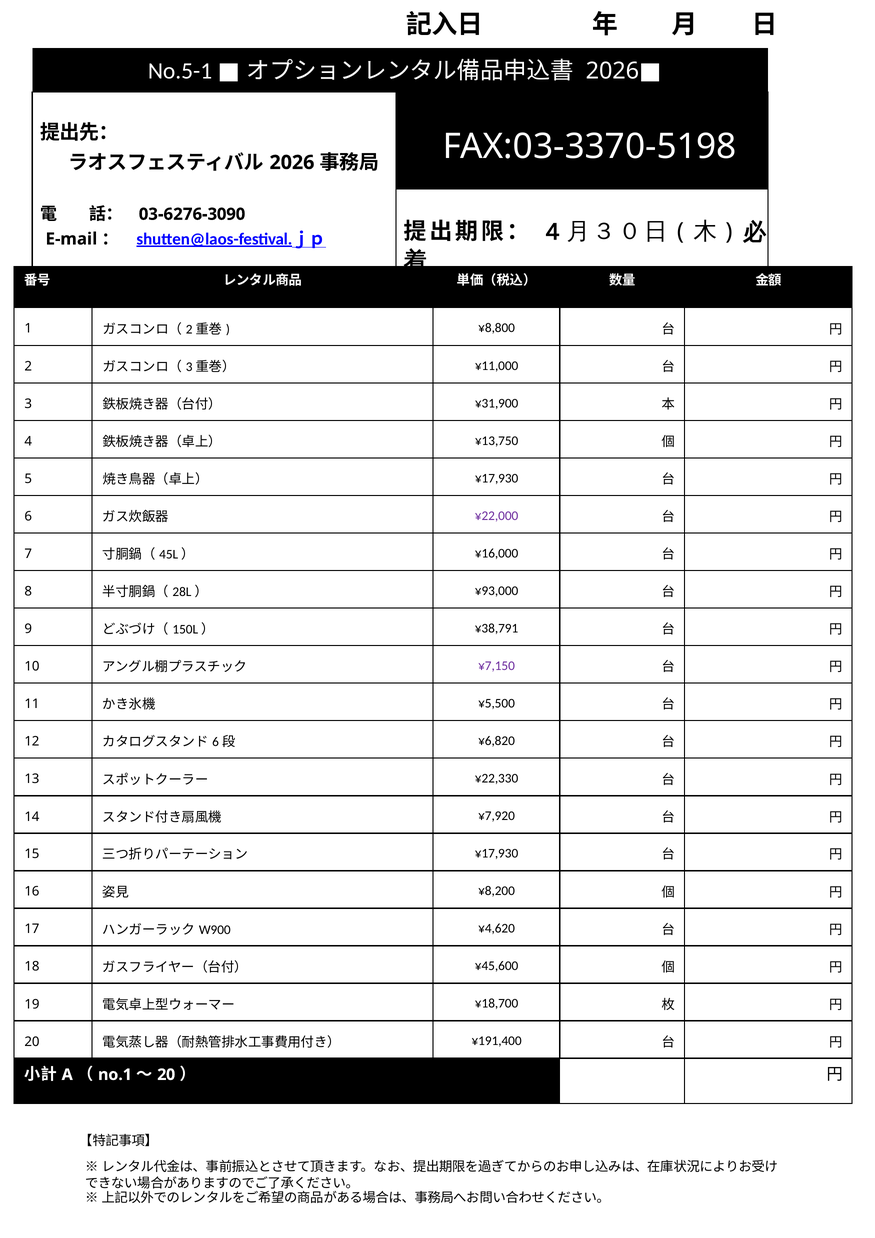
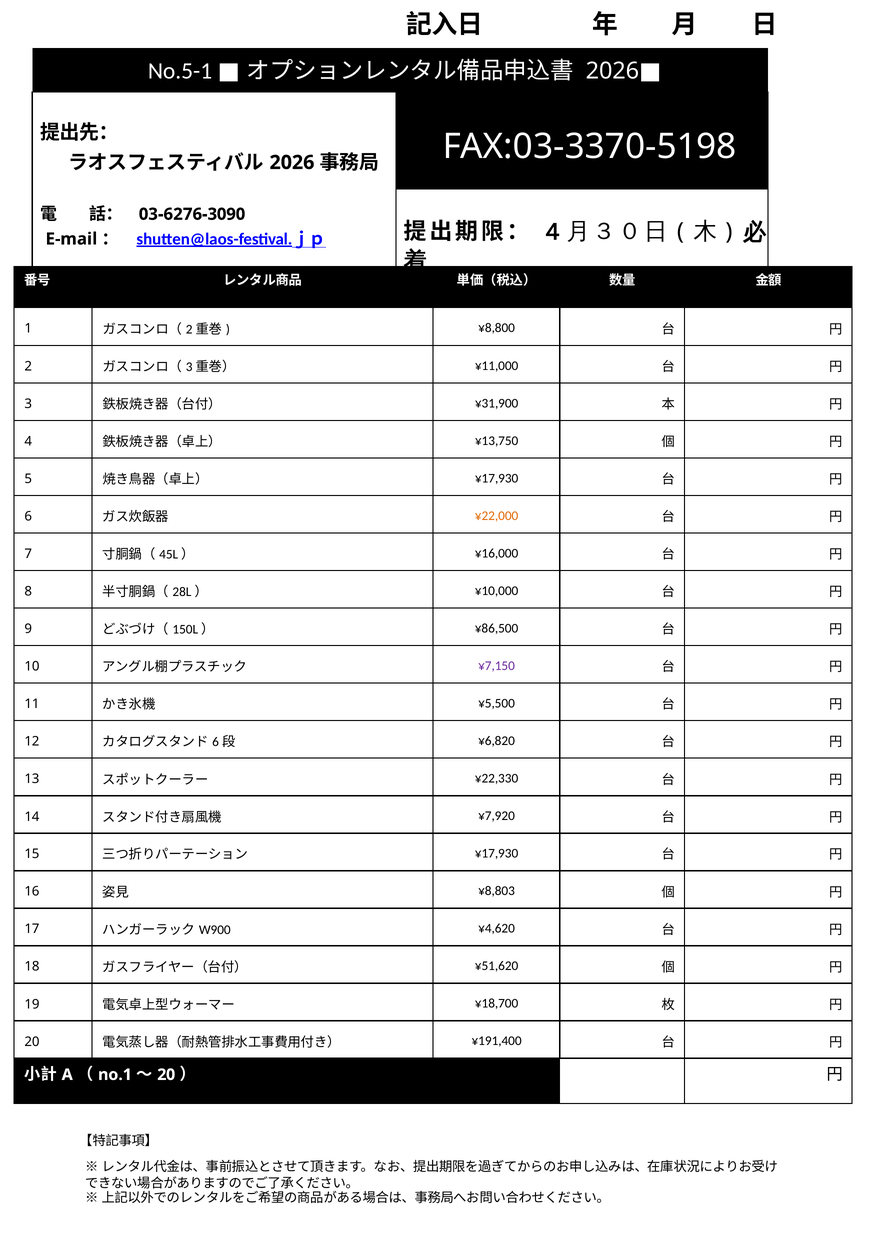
¥22,000 colour: purple -> orange (497, 516)
¥93,000: ¥93,000 -> ¥10,000 (497, 591)
¥38,791: ¥38,791 -> ¥86,500 (497, 628)
¥8,200: ¥8,200 -> ¥8,803 (497, 891)
¥45,600: ¥45,600 -> ¥51,620 (497, 966)
